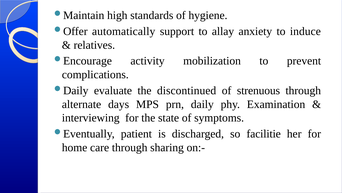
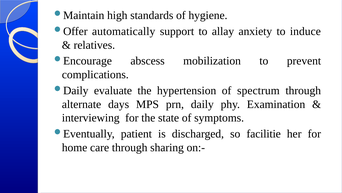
activity: activity -> abscess (148, 61)
discontinued: discontinued -> hypertension (187, 90)
strenuous: strenuous -> spectrum (258, 90)
